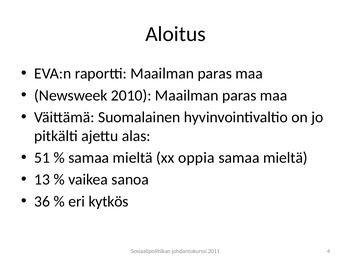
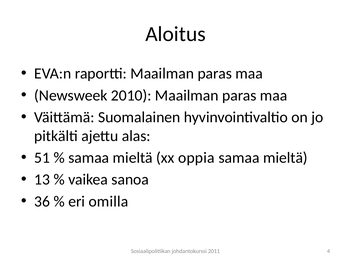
kytkös: kytkös -> omilla (108, 202)
